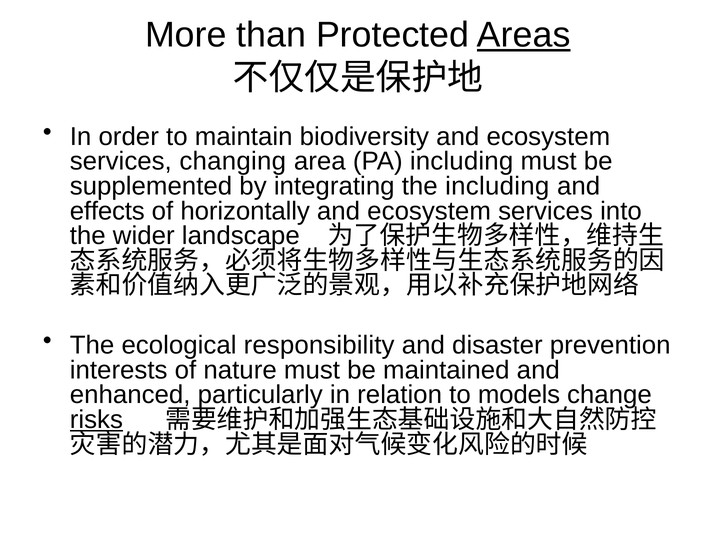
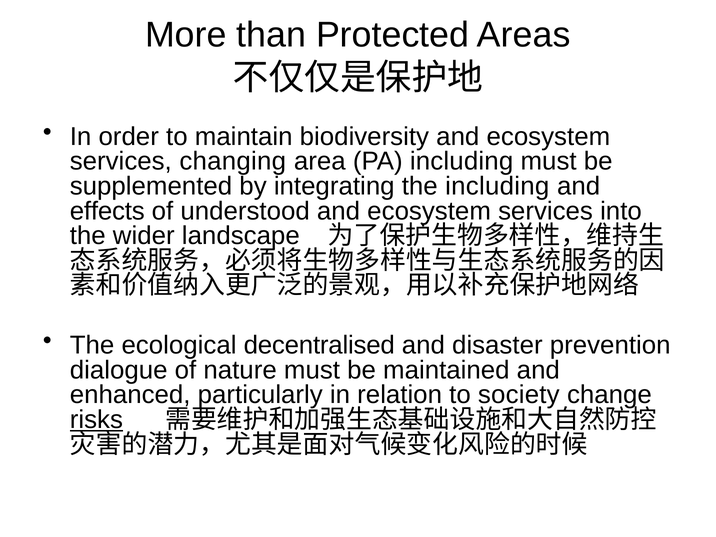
Areas underline: present -> none (524, 35)
horizontally: horizontally -> understood (245, 211)
responsibility: responsibility -> decentralised (319, 345)
interests: interests -> dialogue (119, 370)
models: models -> society (519, 395)
